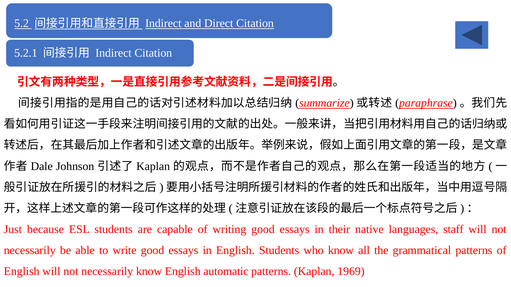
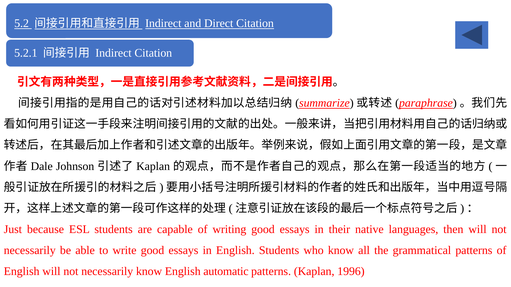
staff: staff -> then (453, 230)
1969: 1969 -> 1996 (351, 272)
